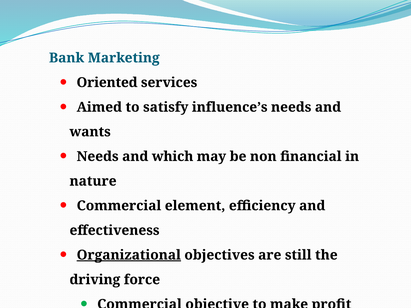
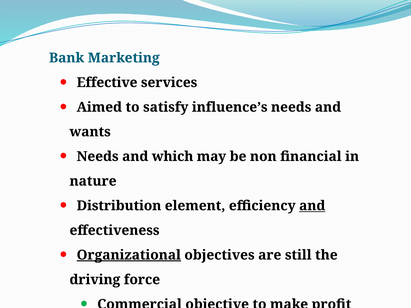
Oriented: Oriented -> Effective (107, 83)
Commercial: Commercial -> Distribution (119, 206)
and underline: none -> present (312, 206)
